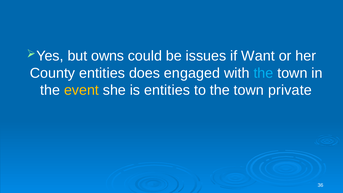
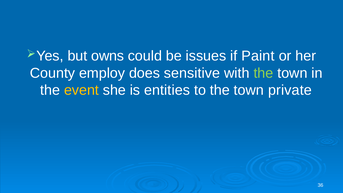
Want: Want -> Paint (258, 56)
County entities: entities -> employ (102, 73)
engaged: engaged -> sensitive (192, 73)
the colour: light blue -> light green (263, 73)
